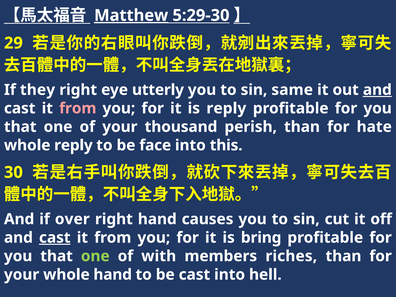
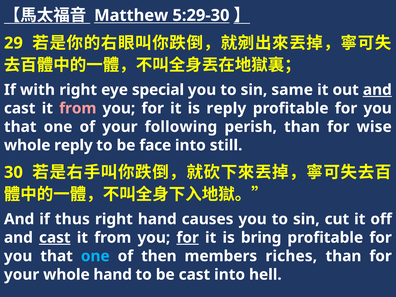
Matthew underline: present -> none (131, 15)
they: they -> with (37, 90)
utterly: utterly -> special (158, 90)
thousand: thousand -> following (181, 127)
hate: hate -> wise (374, 127)
this: this -> still (226, 145)
over: over -> thus (72, 219)
for underline: none -> present (188, 238)
one colour: light green -> light blue (95, 256)
with: with -> then (159, 256)
